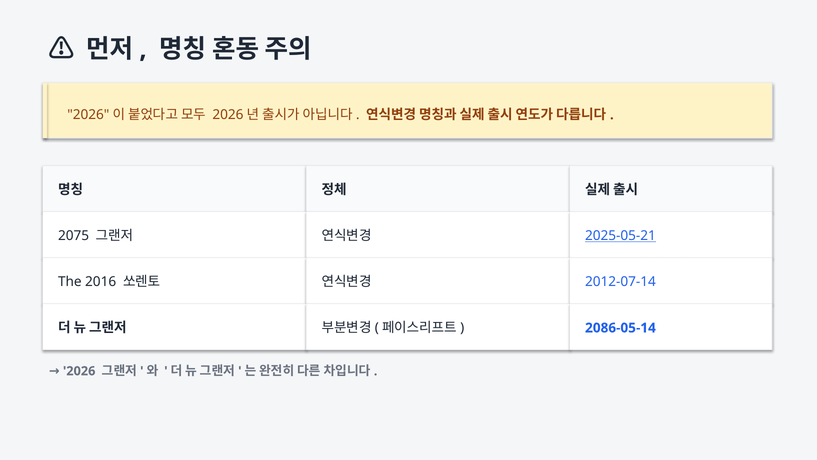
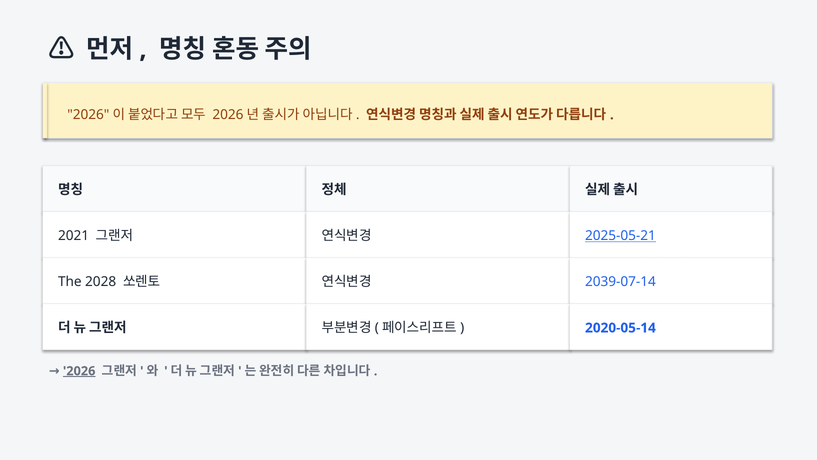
2075: 2075 -> 2021 (74, 236)
2016: 2016 -> 2028 (101, 282)
2012-07-14: 2012-07-14 -> 2039-07-14 (620, 282)
2086-05-14: 2086-05-14 -> 2020-05-14 (620, 328)
2026 underline: none -> present (79, 371)
